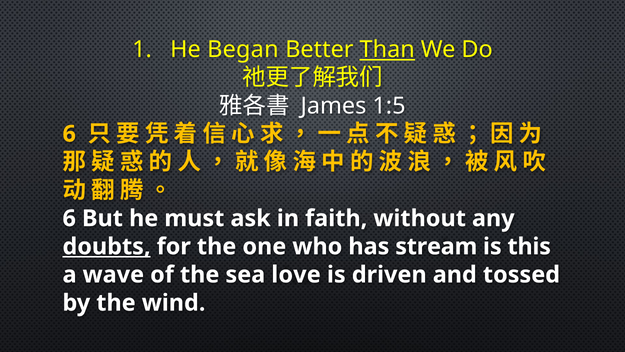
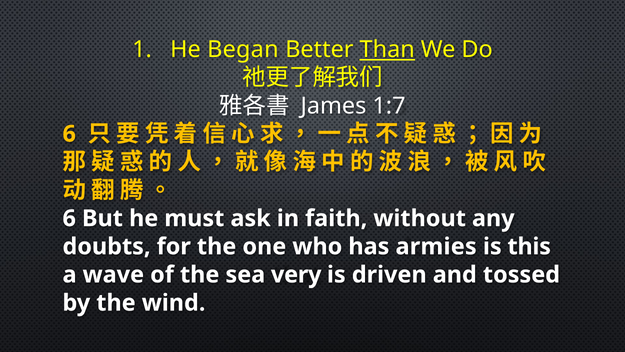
1:5: 1:5 -> 1:7 (389, 106)
doubts underline: present -> none (107, 246)
stream: stream -> armies (436, 246)
love: love -> very (296, 274)
